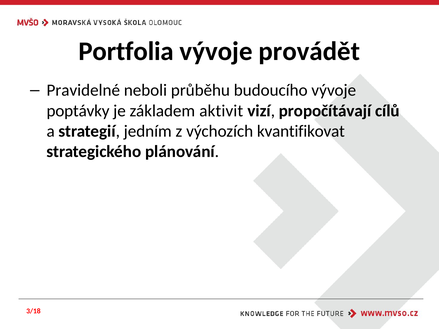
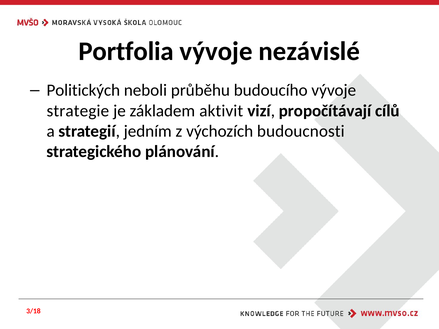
provádět: provádět -> nezávislé (309, 51)
Pravidelné: Pravidelné -> Politických (83, 90)
poptávky: poptávky -> strategie (78, 111)
kvantifikovat: kvantifikovat -> budoucnosti (301, 131)
